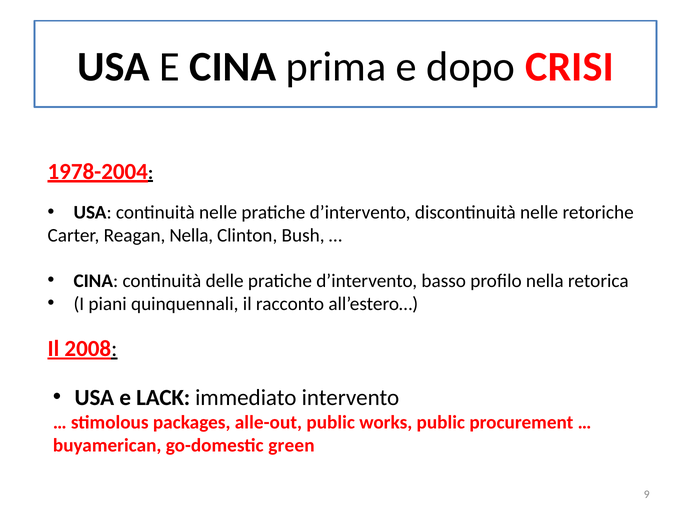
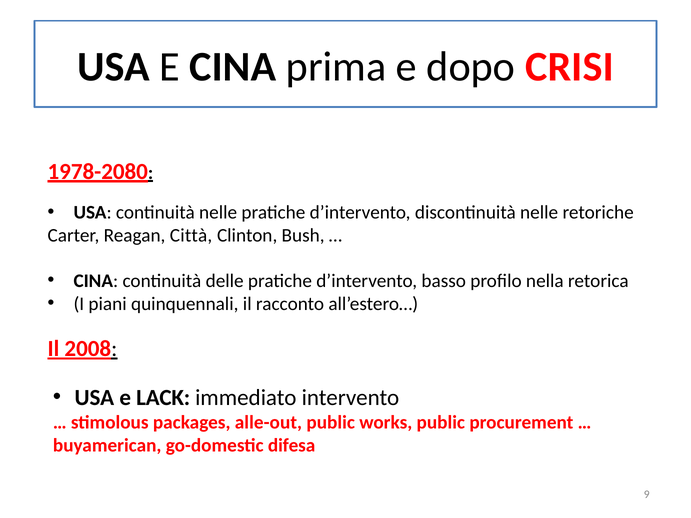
1978-2004: 1978-2004 -> 1978-2080 (98, 172)
Reagan Nella: Nella -> Città (191, 236)
green: green -> difesa (292, 446)
